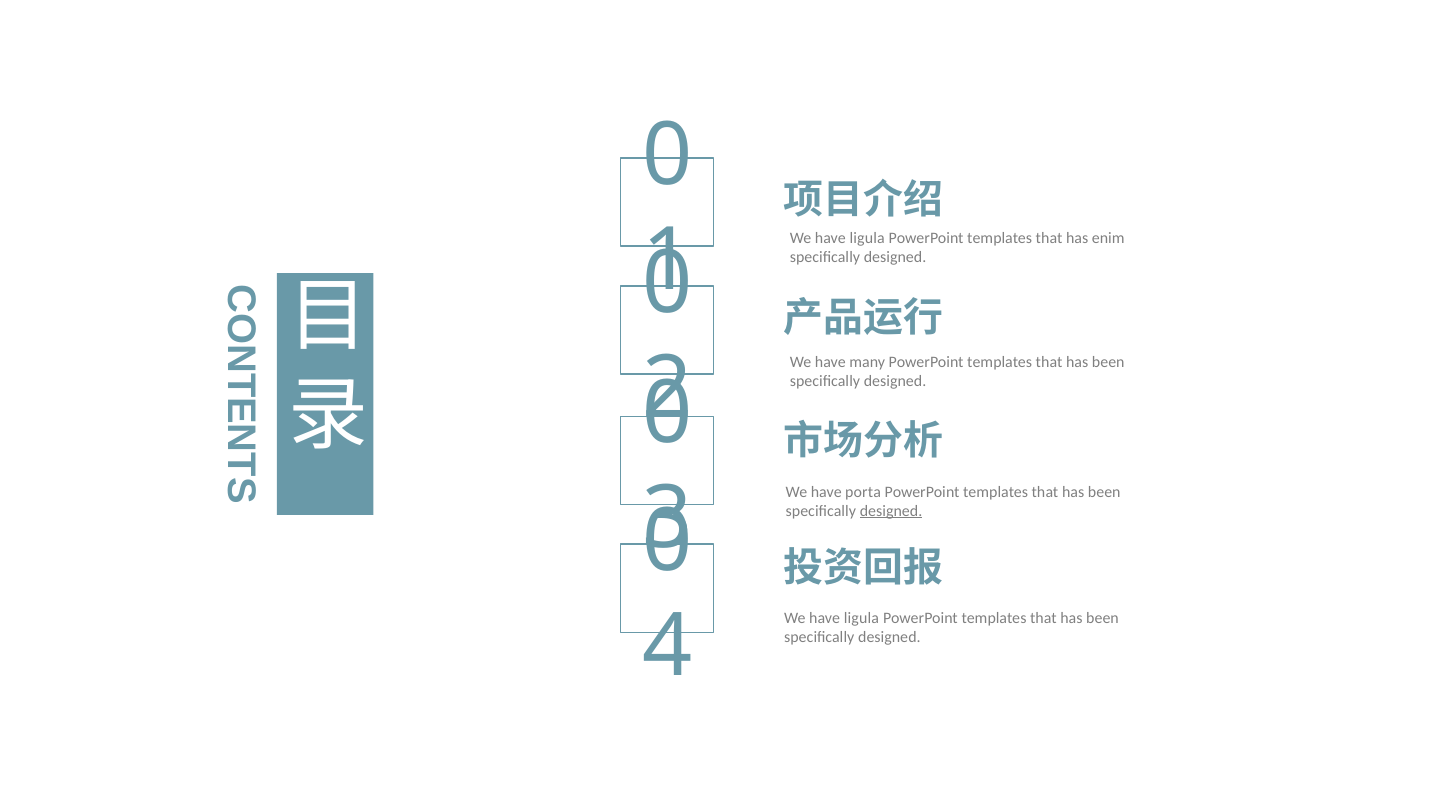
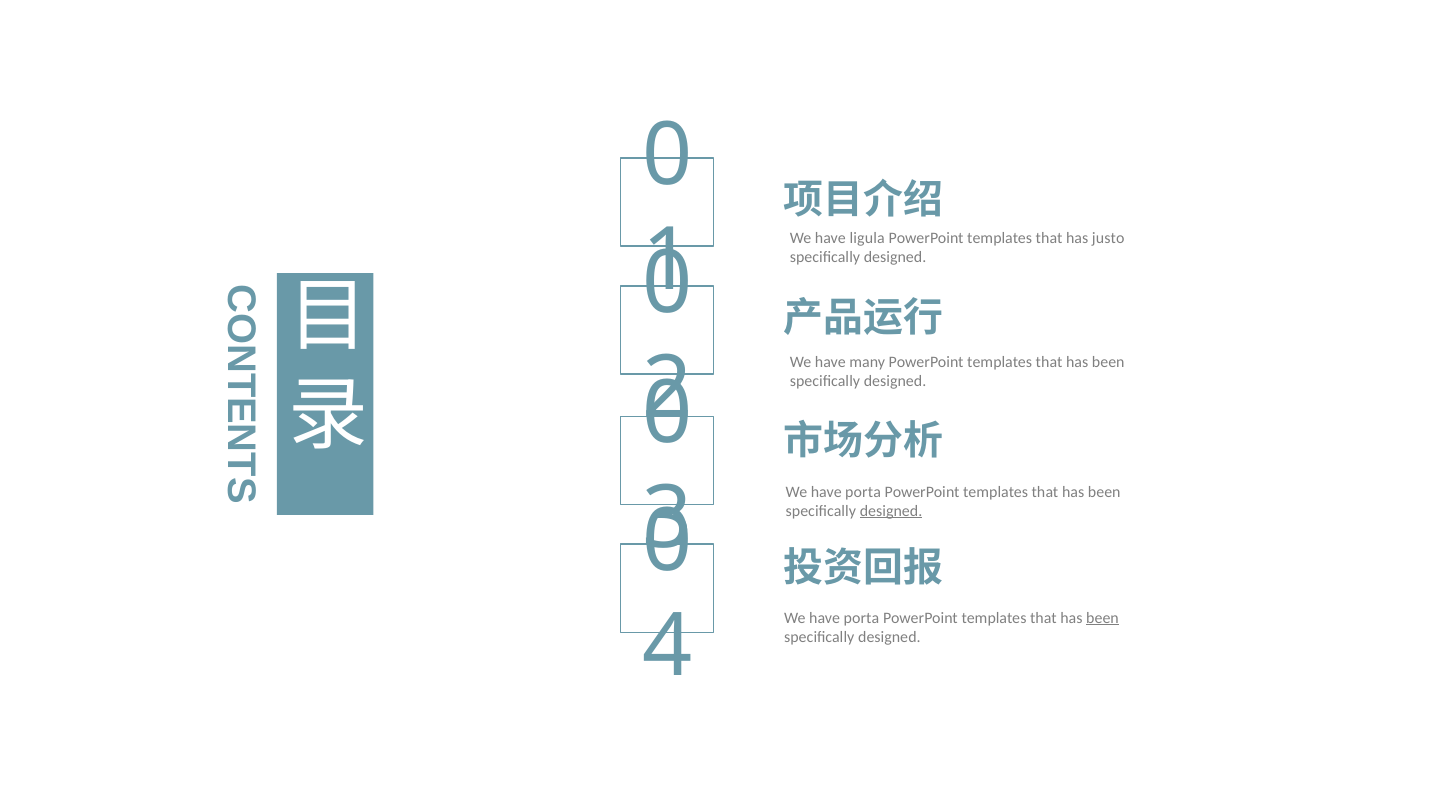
enim: enim -> justo (1108, 238)
ligula: ligula -> porta (861, 618)
been underline: none -> present (1103, 618)
